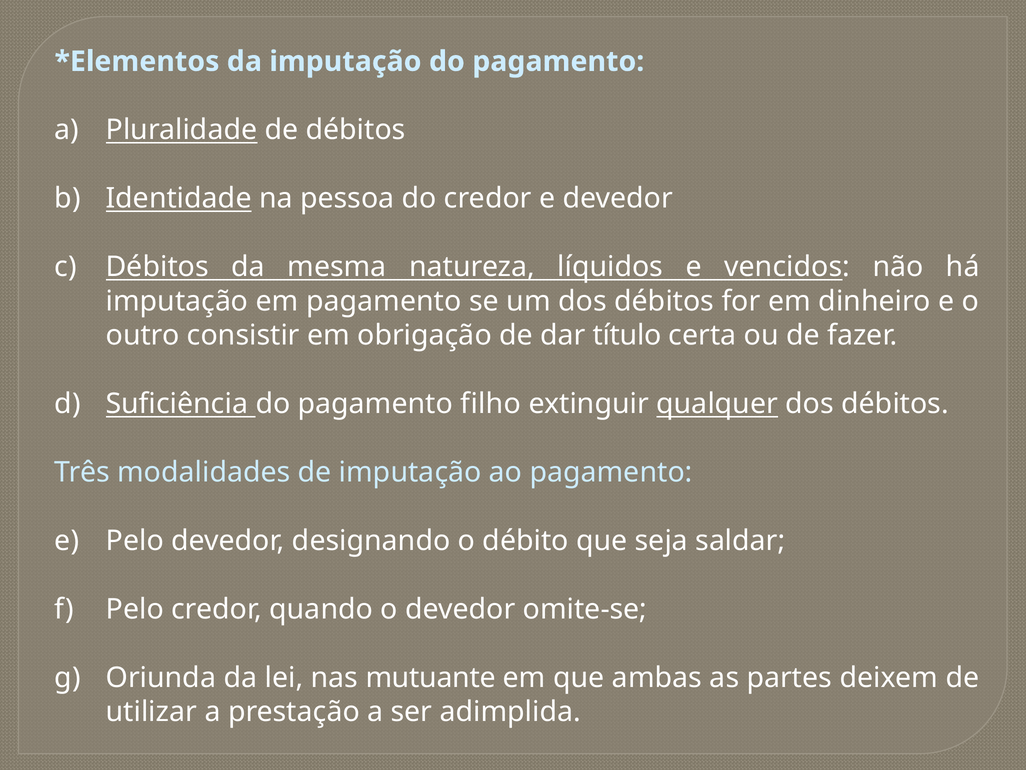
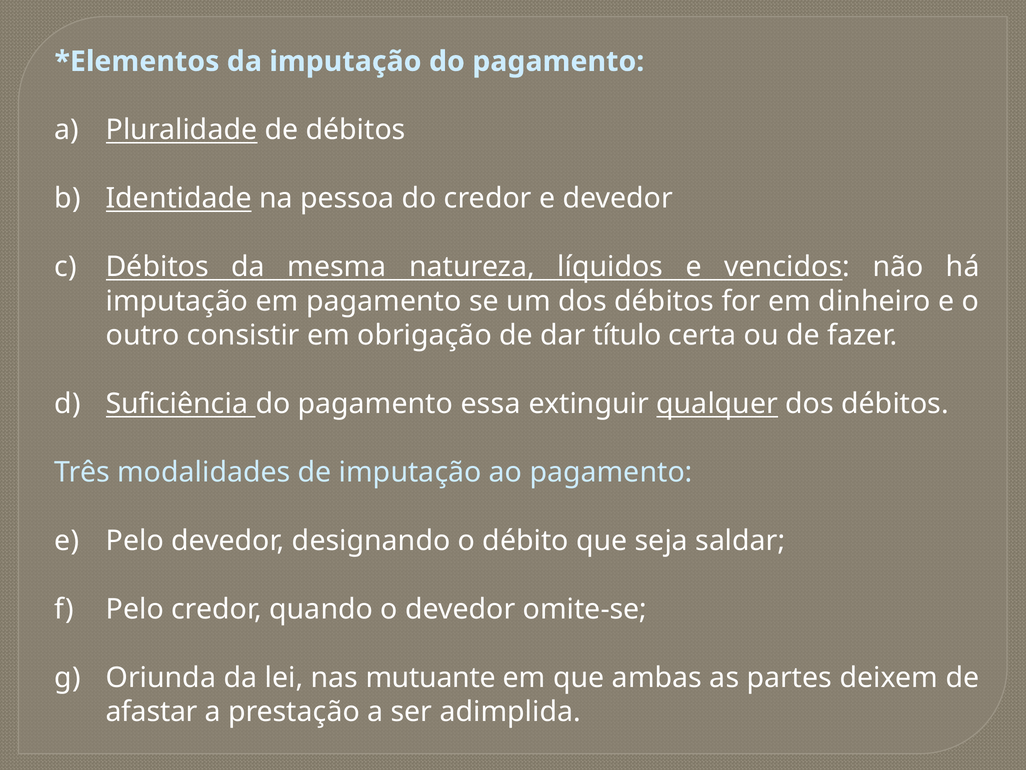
filho: filho -> essa (491, 404)
utilizar: utilizar -> afastar (152, 711)
